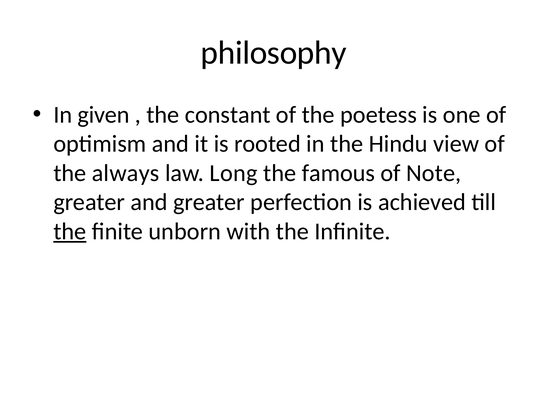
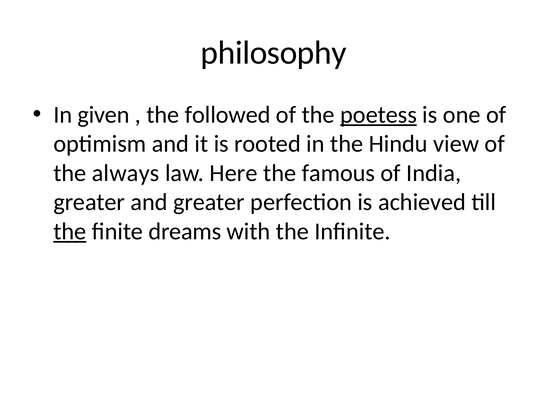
constant: constant -> followed (228, 115)
poetess underline: none -> present (379, 115)
Long: Long -> Here (234, 173)
Note: Note -> India (434, 173)
unborn: unborn -> dreams (185, 231)
